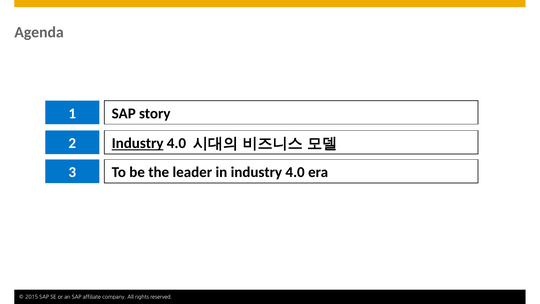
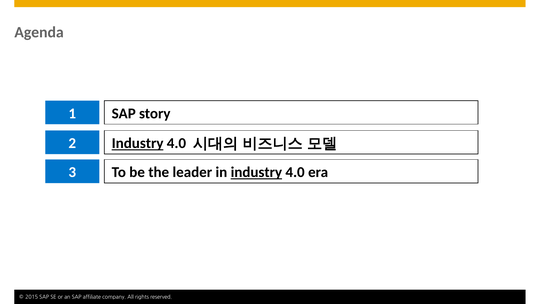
industry underline: none -> present (256, 172)
